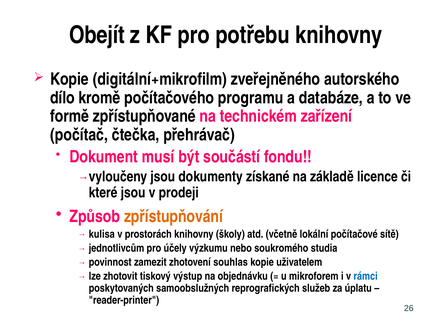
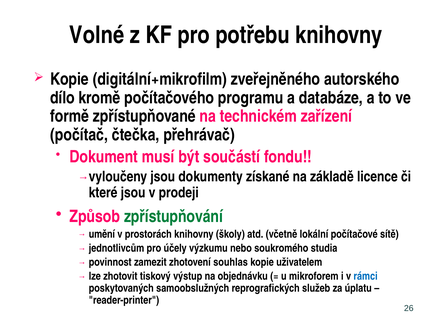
Obejít: Obejít -> Volné (97, 35)
zpřístupňování colour: orange -> green (174, 217)
kulisa: kulisa -> umění (102, 234)
